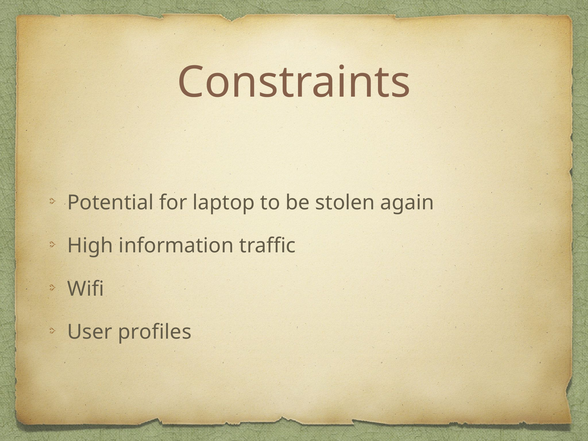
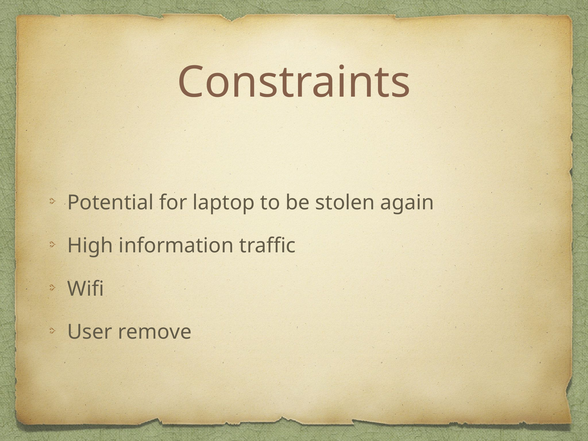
profiles: profiles -> remove (155, 332)
